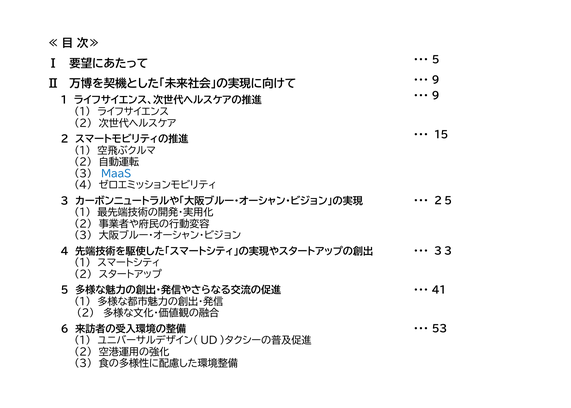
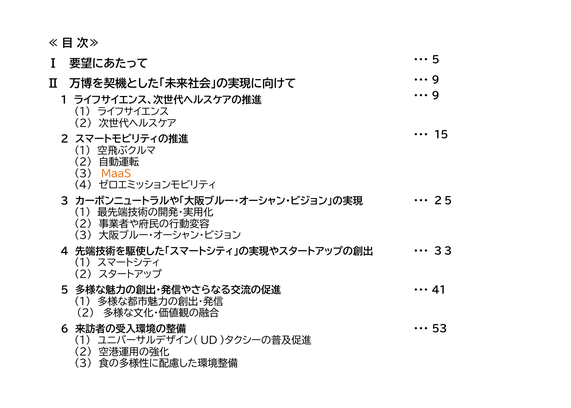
MaaS colour: blue -> orange (116, 174)
